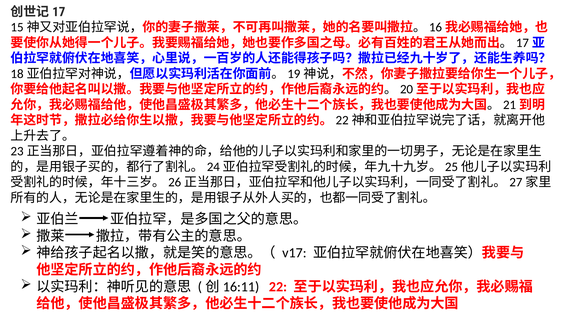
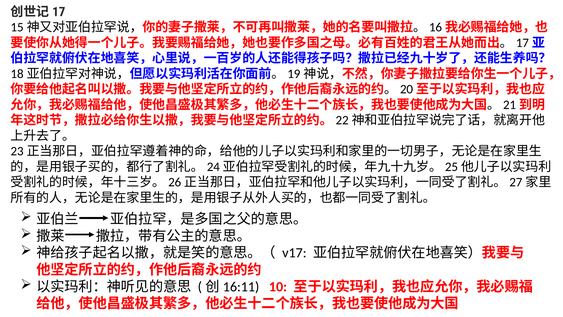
22: 22 -> 10 (278, 286)
